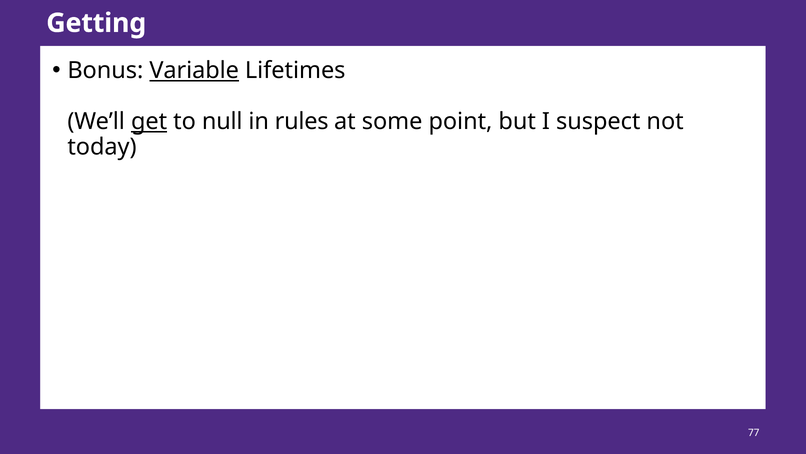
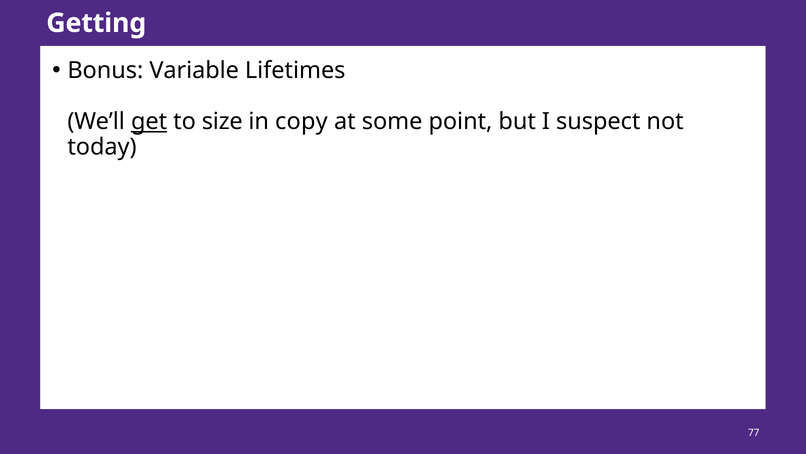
Variable underline: present -> none (194, 71)
null: null -> size (222, 121)
rules: rules -> copy (301, 121)
